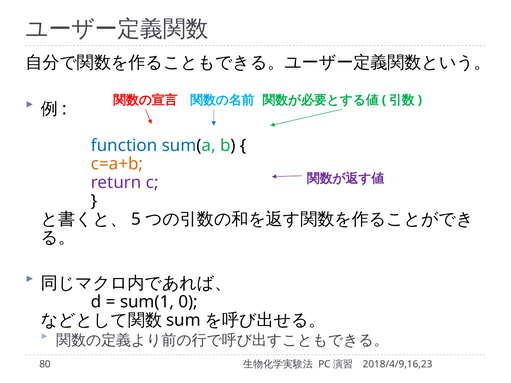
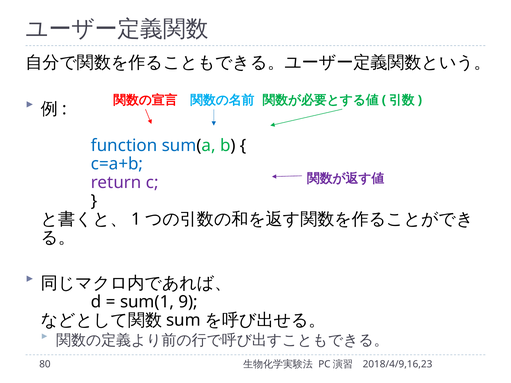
c=a+b colour: orange -> blue (117, 164)
5: 5 -> 1 (136, 219)
0: 0 -> 9 (188, 302)
